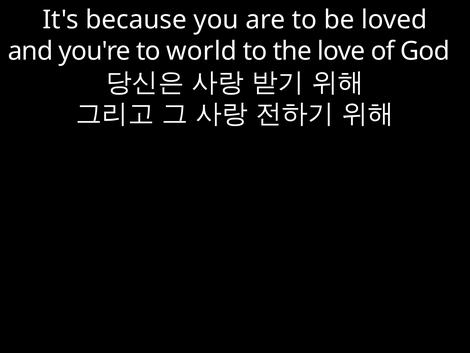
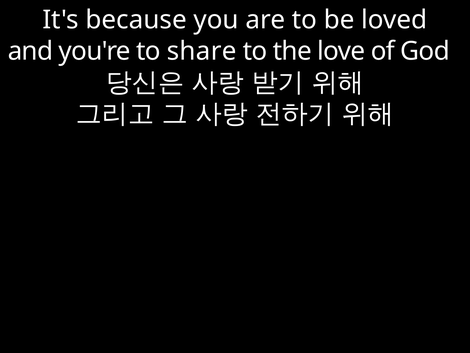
world: world -> share (202, 51)
